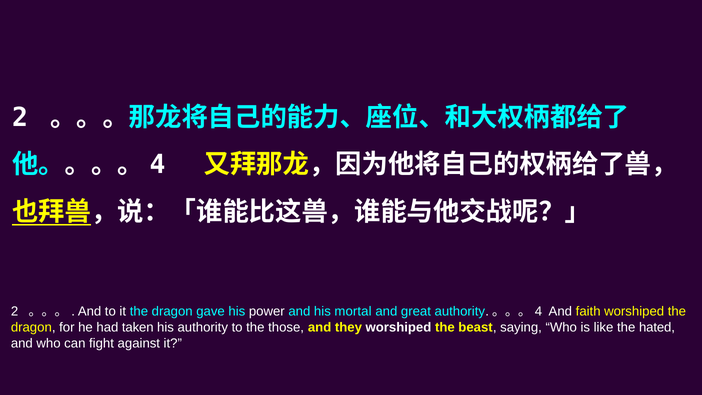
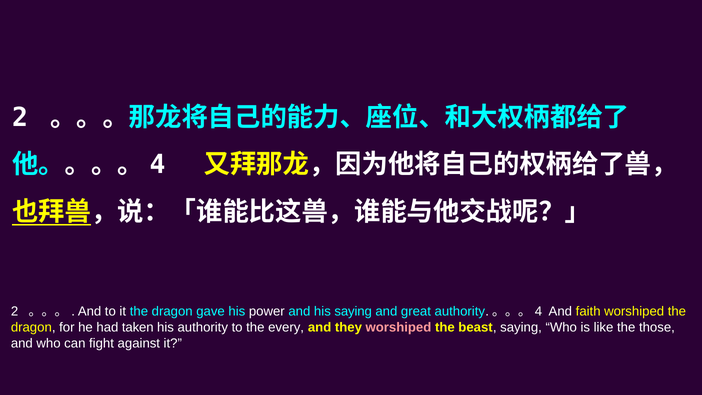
his mortal: mortal -> saying (353, 312)
those: those -> every (286, 327)
worshiped colour: white -> pink (398, 327)
hated: hated -> those (657, 327)
